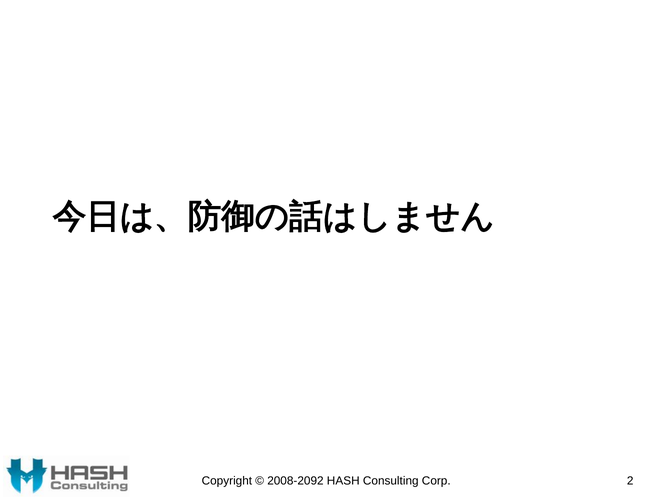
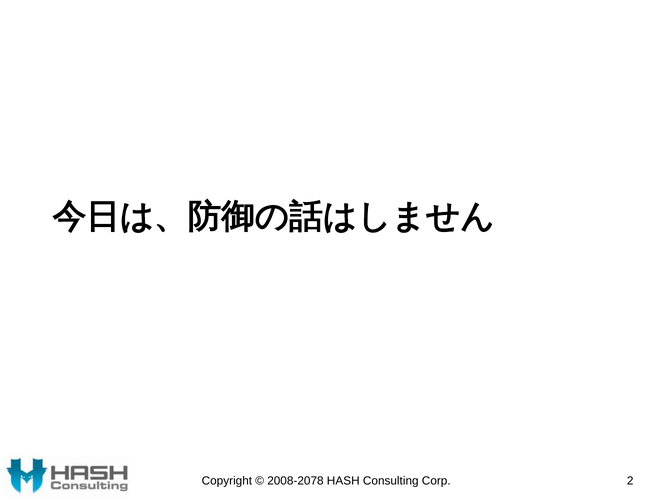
2008-2092: 2008-2092 -> 2008-2078 (295, 481)
